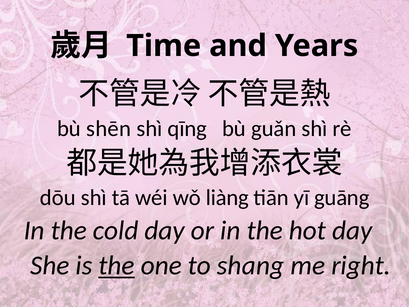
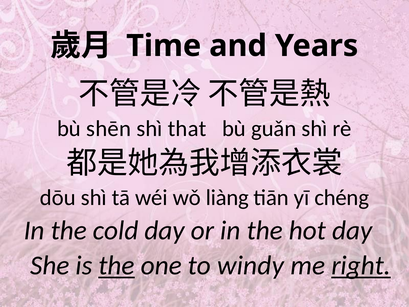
qīng: qīng -> that (187, 129)
guāng: guāng -> chéng (342, 198)
shang: shang -> windy (251, 265)
right underline: none -> present (361, 265)
